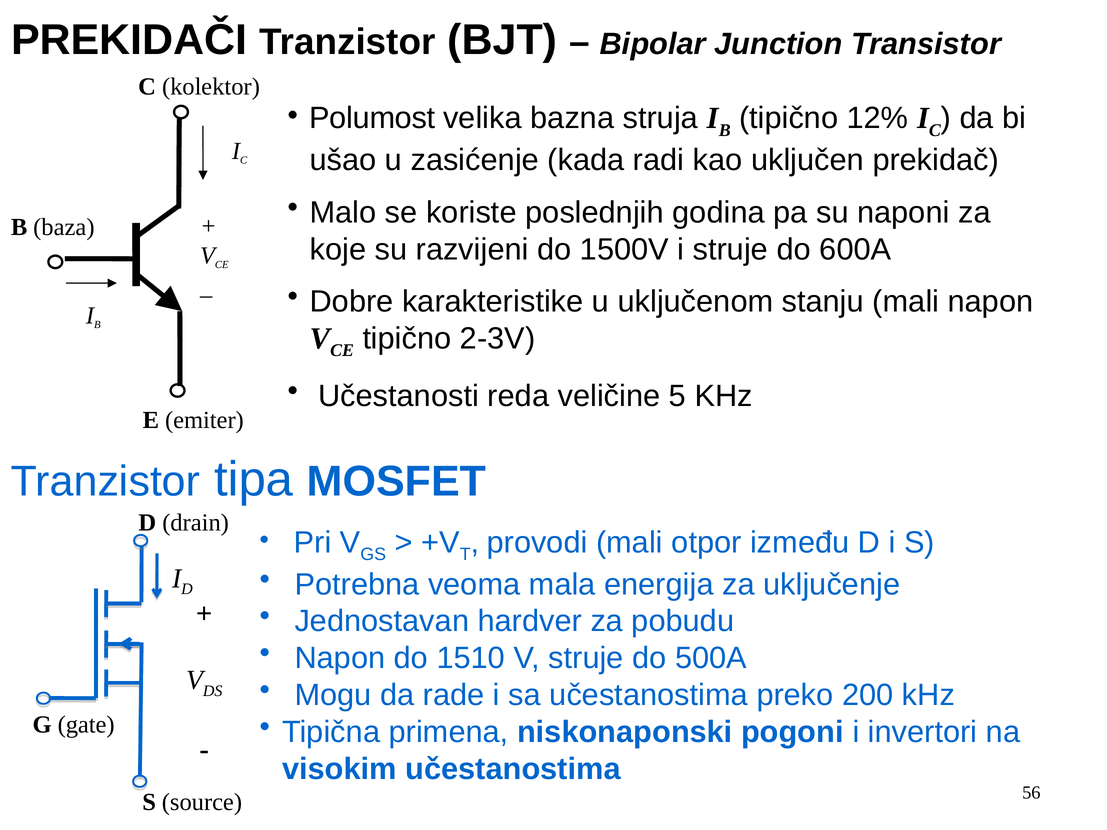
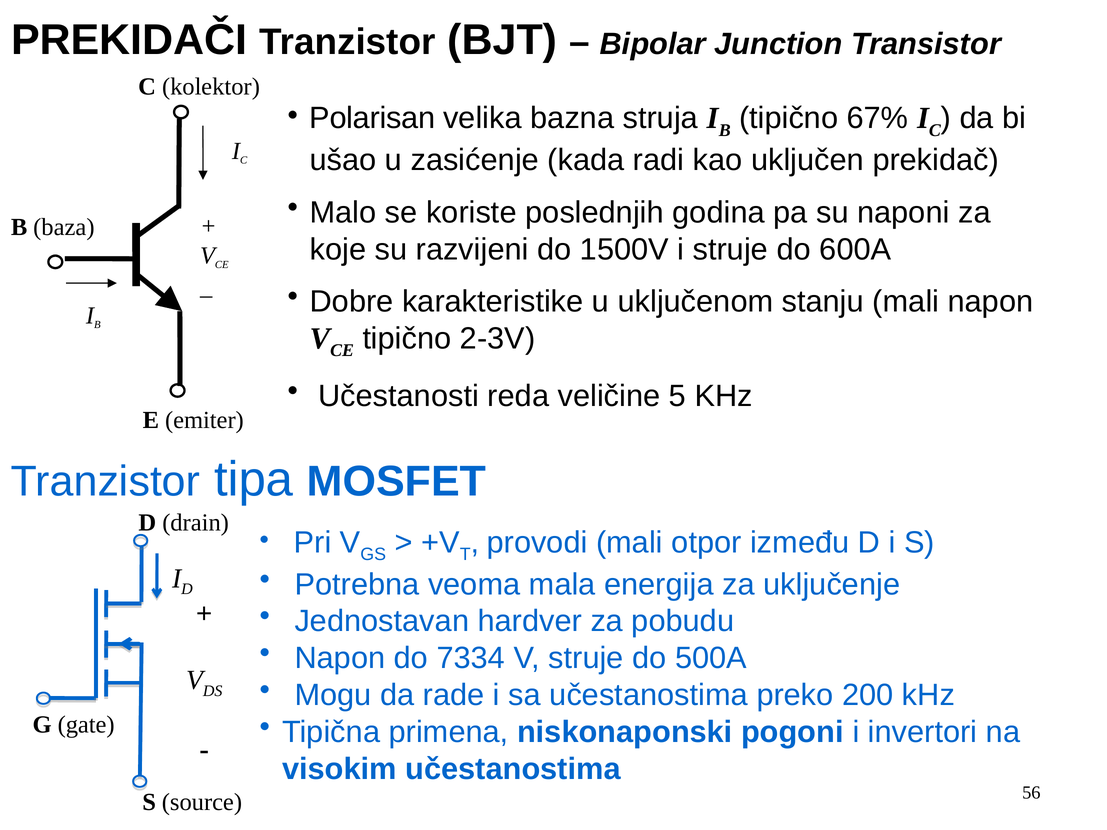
Polumost: Polumost -> Polarisan (372, 118)
12%: 12% -> 67% (878, 118)
1510: 1510 -> 7334 (471, 658)
